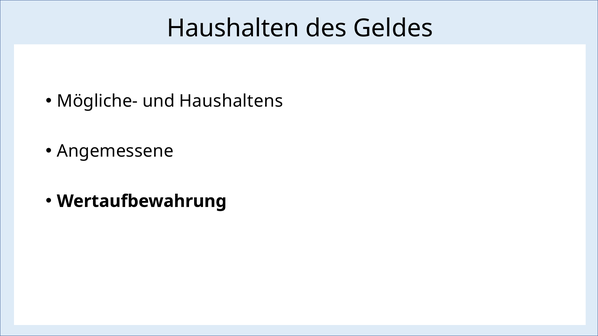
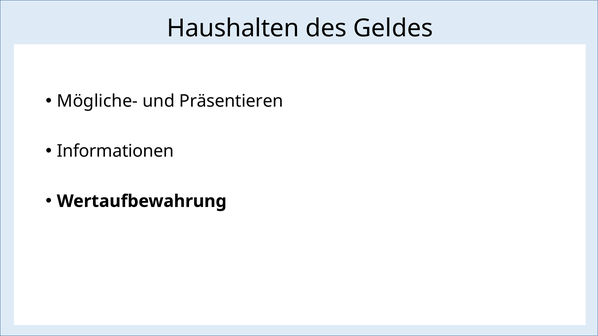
Haushaltens: Haushaltens -> Präsentieren (231, 101)
Angemessene: Angemessene -> Informationen (115, 151)
